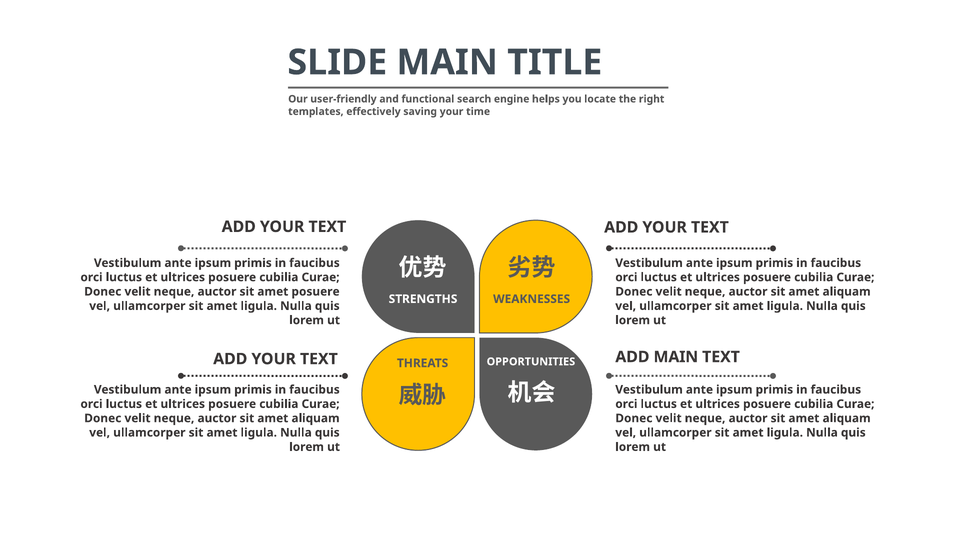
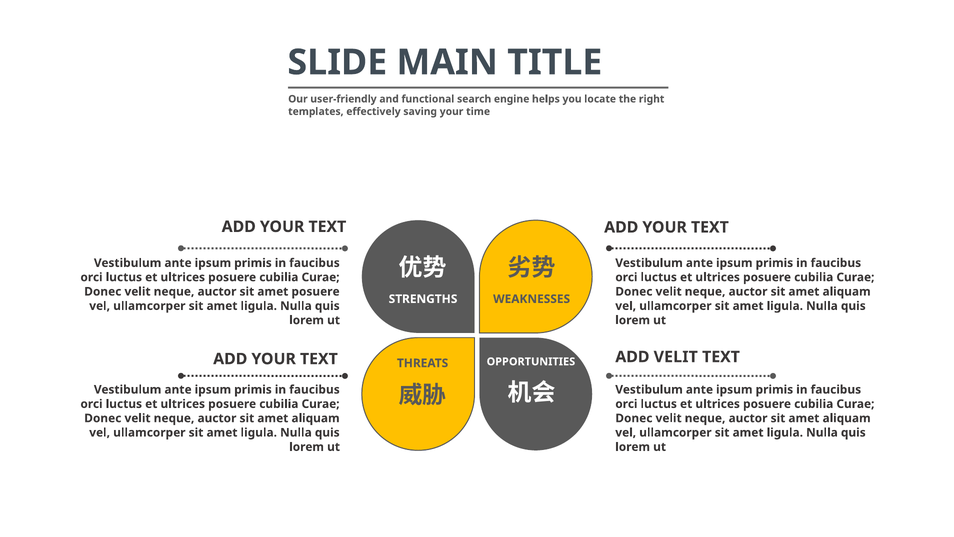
ADD MAIN: MAIN -> VELIT (676, 357)
